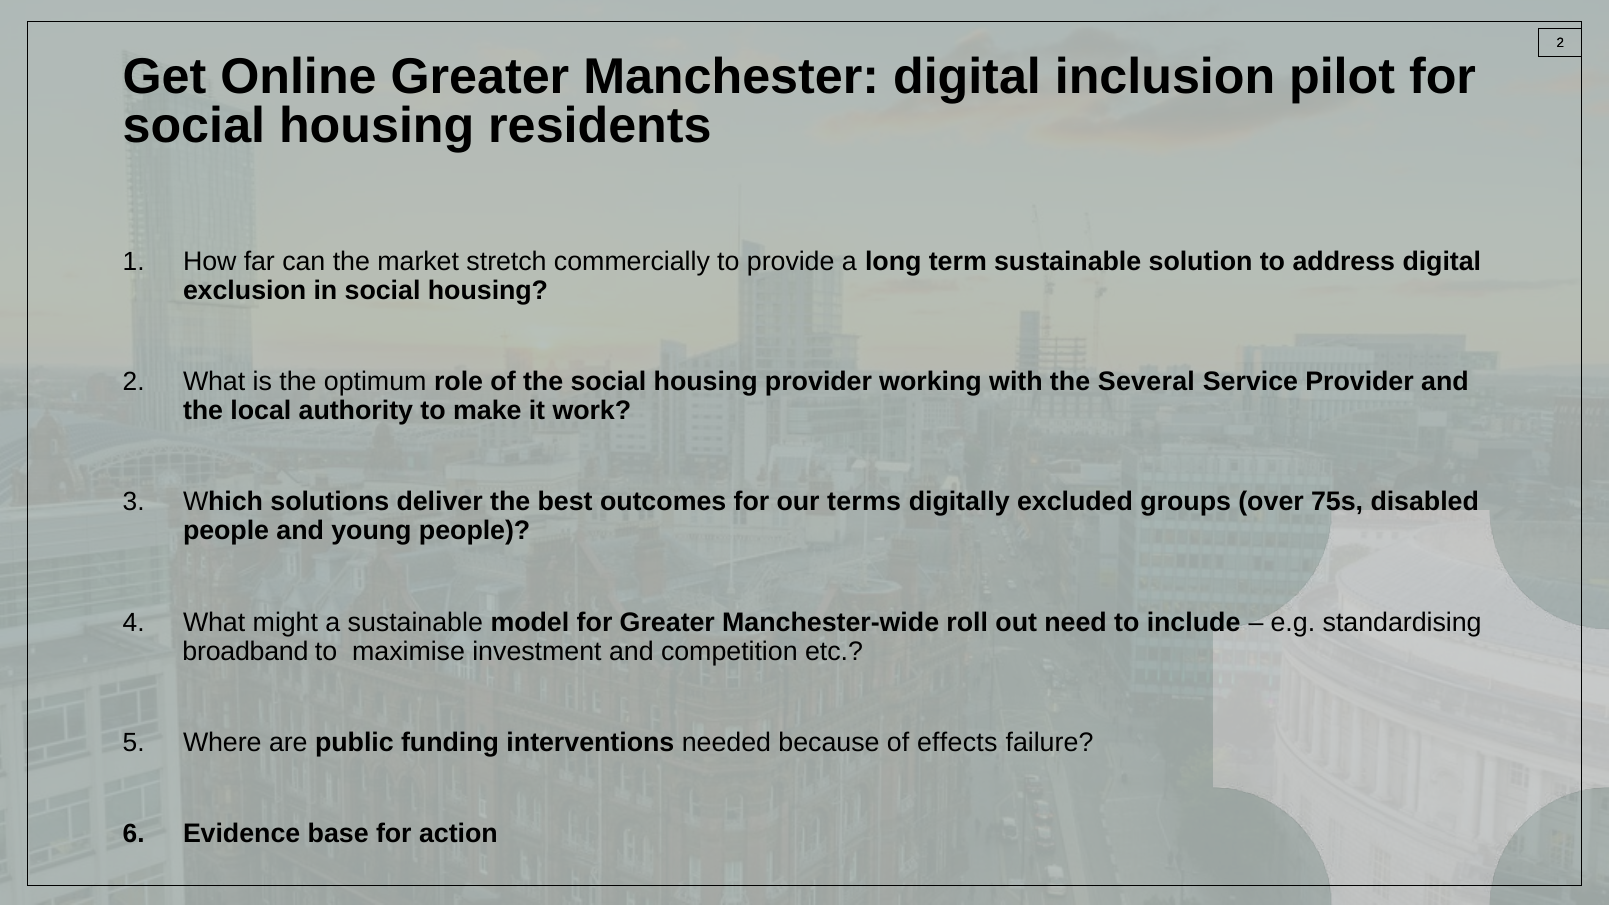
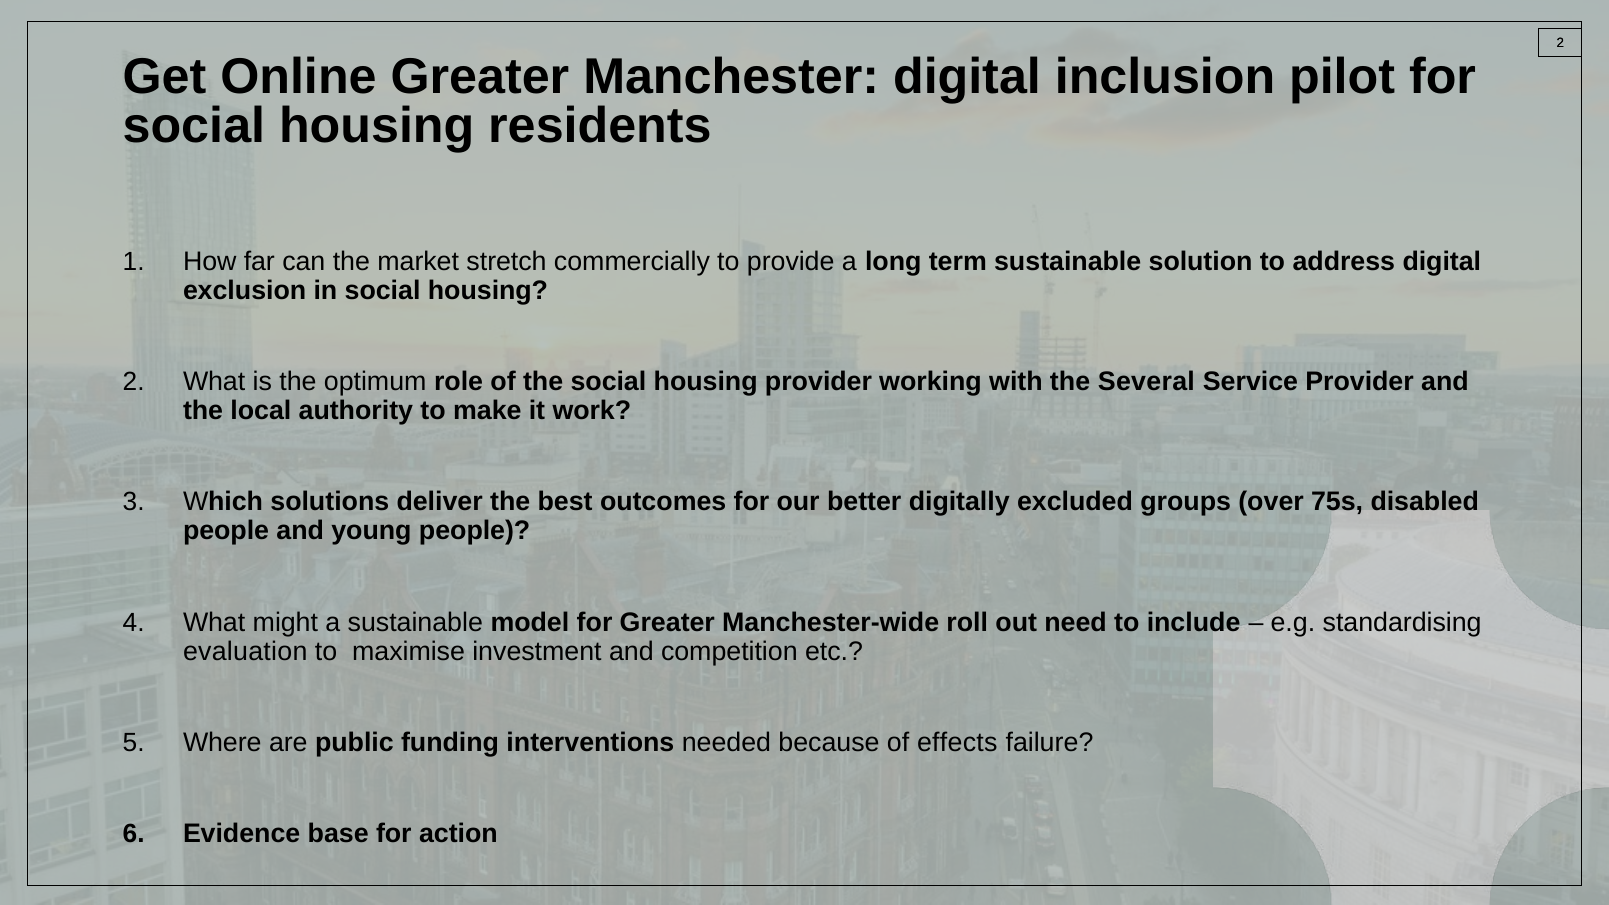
terms: terms -> better (864, 502)
broadband: broadband -> evaluation (245, 651)
